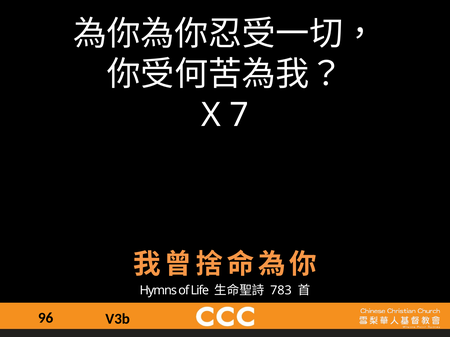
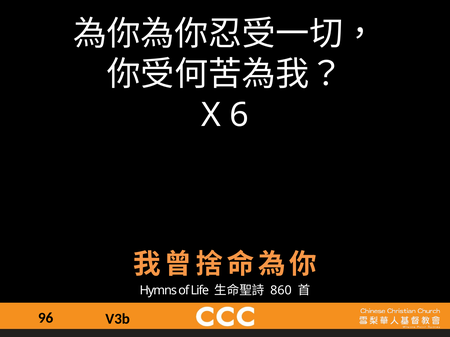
7: 7 -> 6 (239, 115)
783: 783 -> 860 (281, 291)
